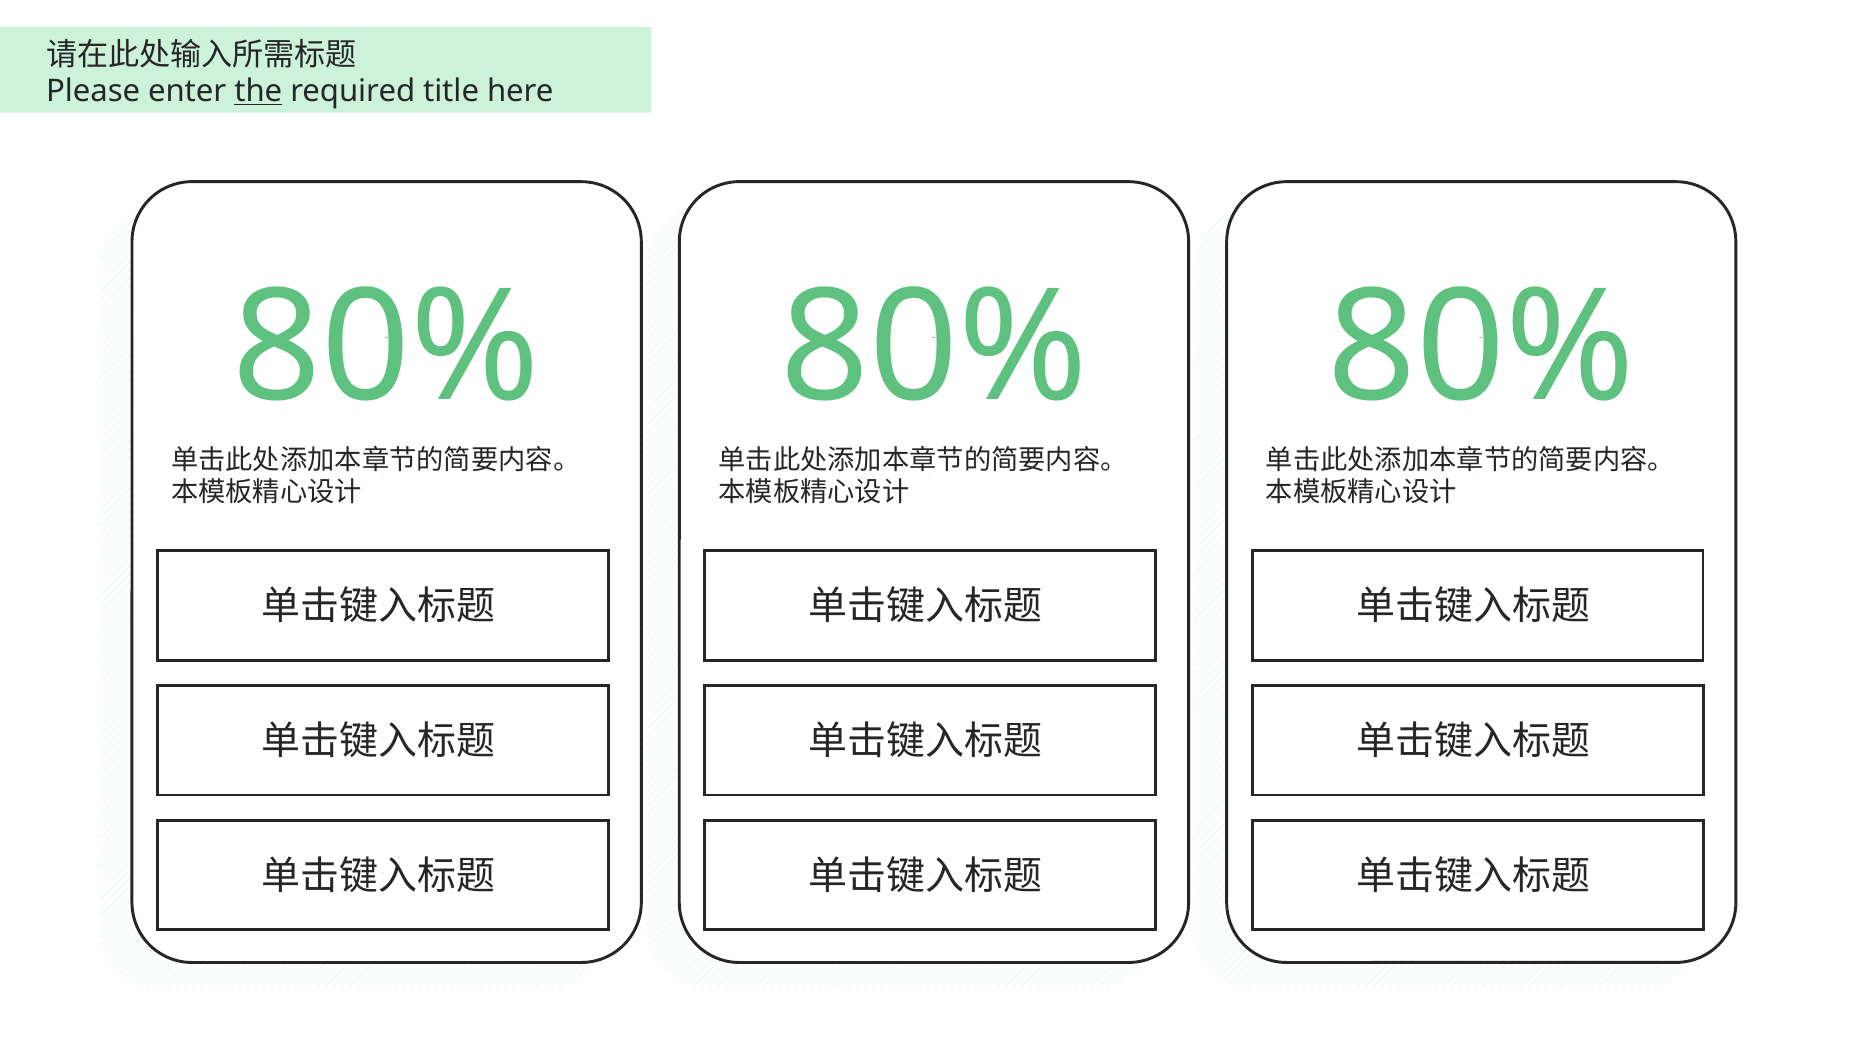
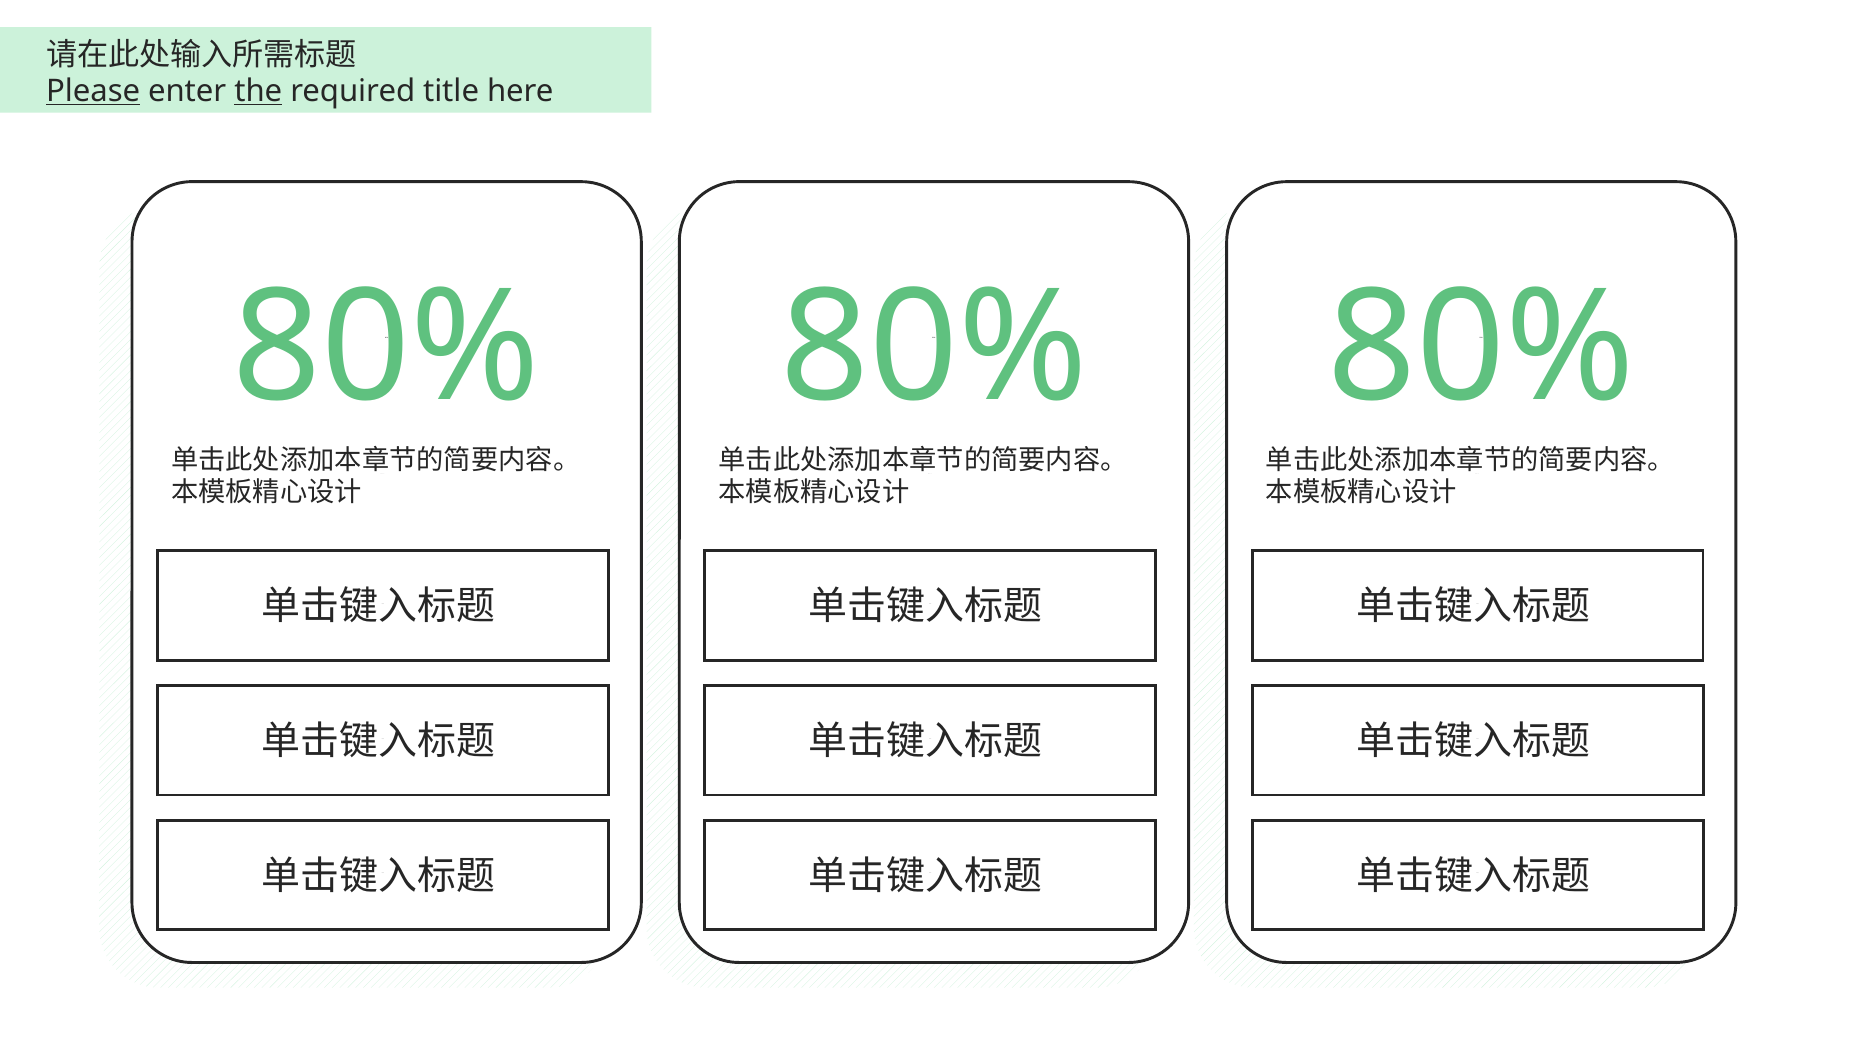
Please underline: none -> present (93, 91)
